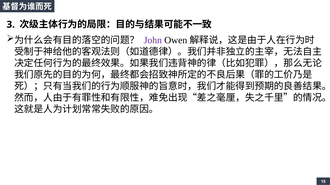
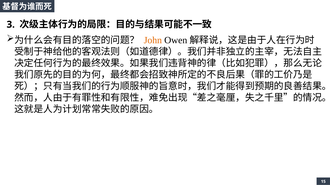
John colour: purple -> orange (153, 40)
